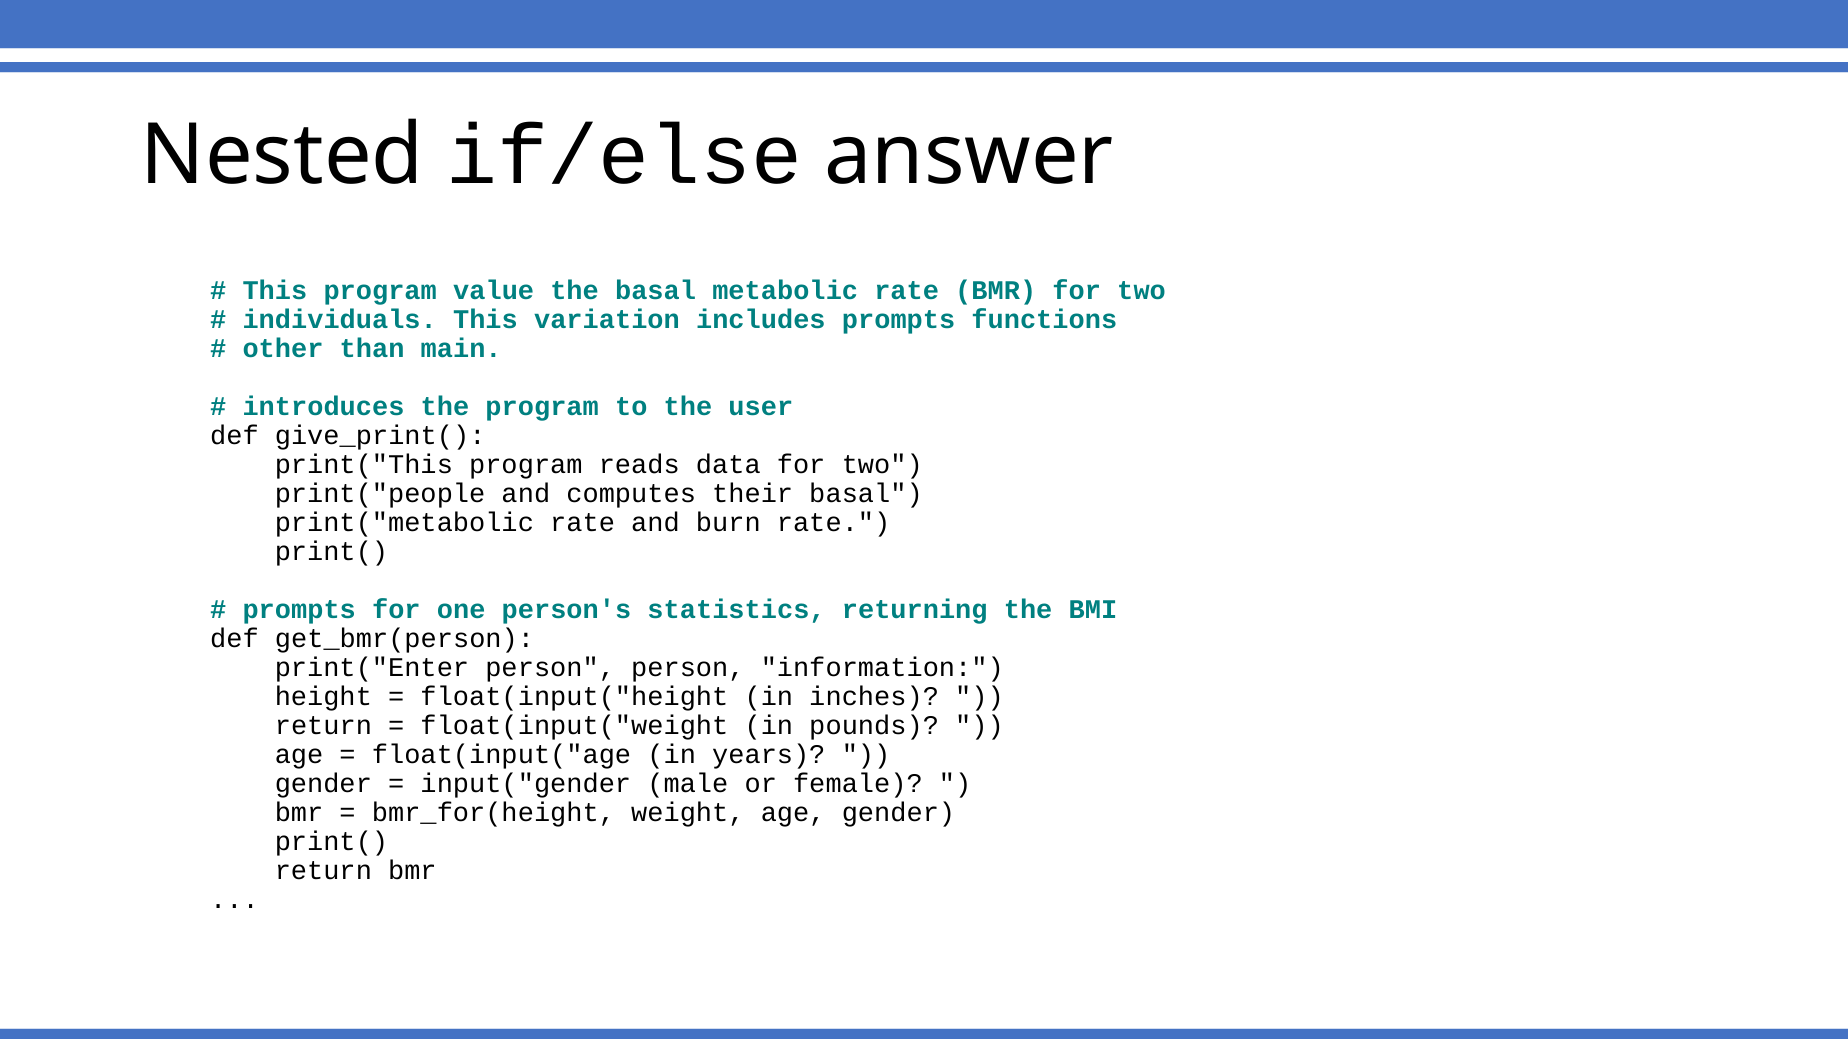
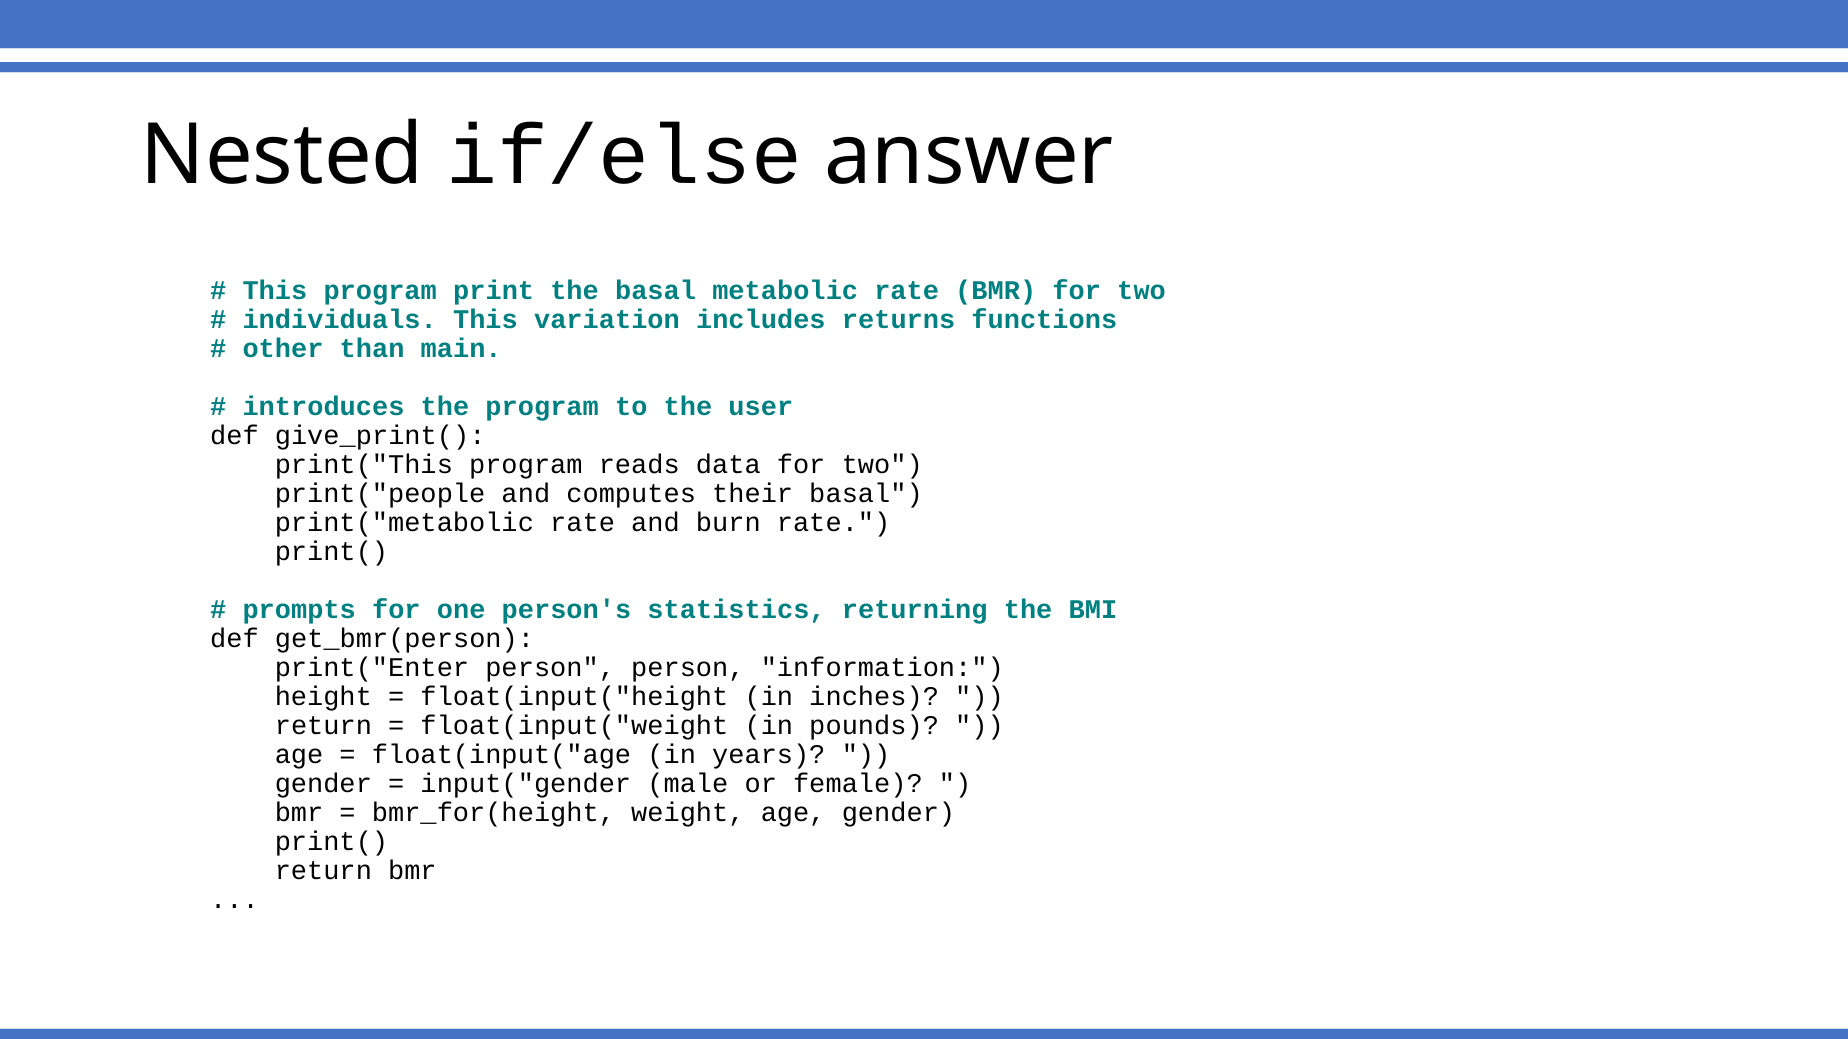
value: value -> print (494, 290)
includes prompts: prompts -> returns (899, 319)
